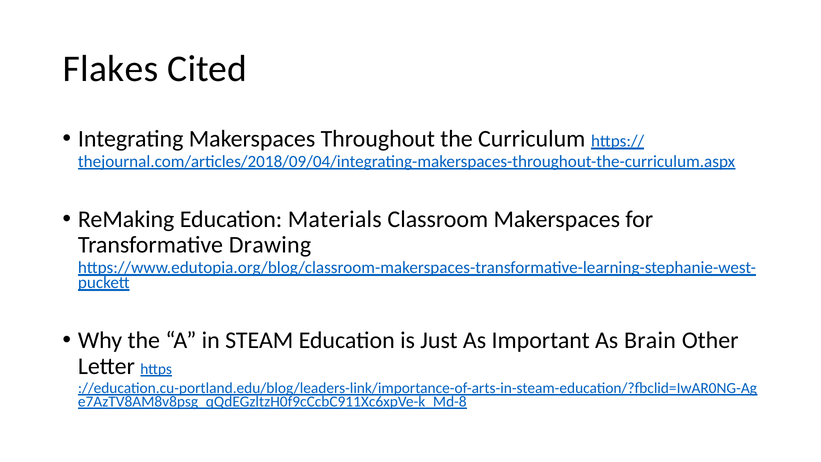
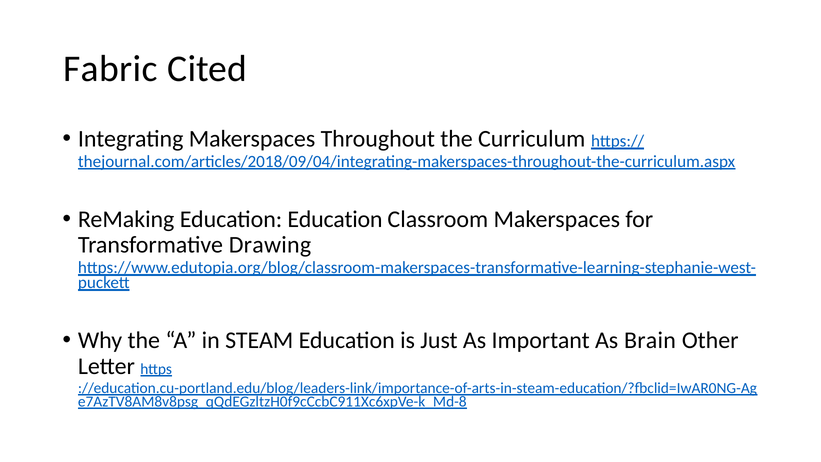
Flakes: Flakes -> Fabric (111, 69)
Education Materials: Materials -> Education (335, 219)
